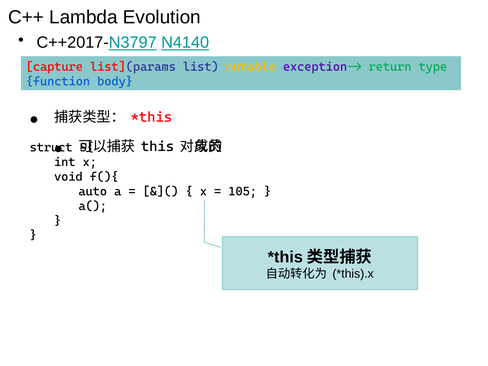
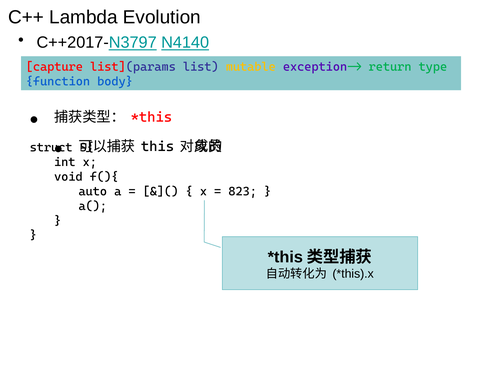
105: 105 -> 823 (243, 191)
